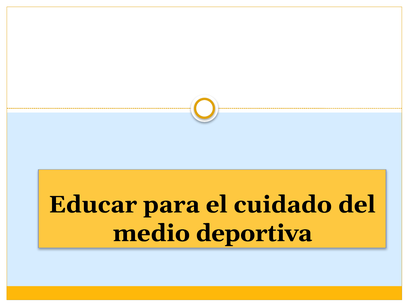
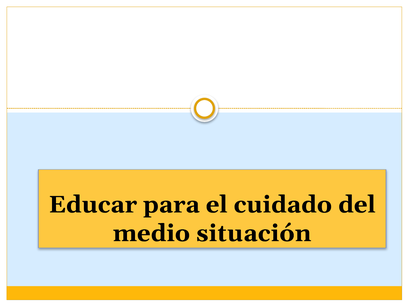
deportiva: deportiva -> situación (254, 233)
